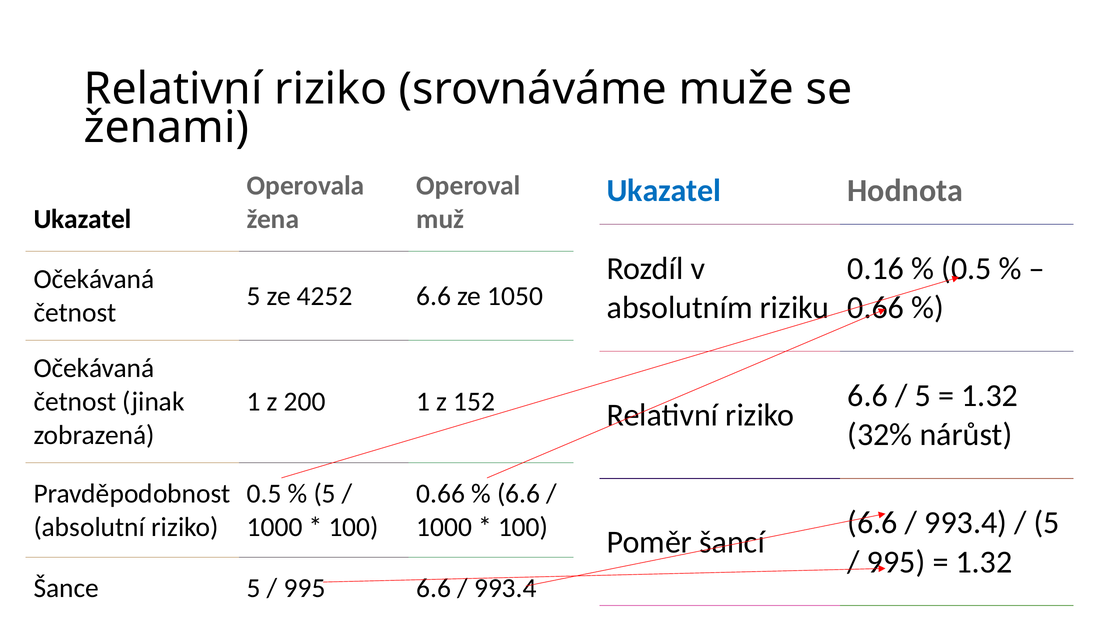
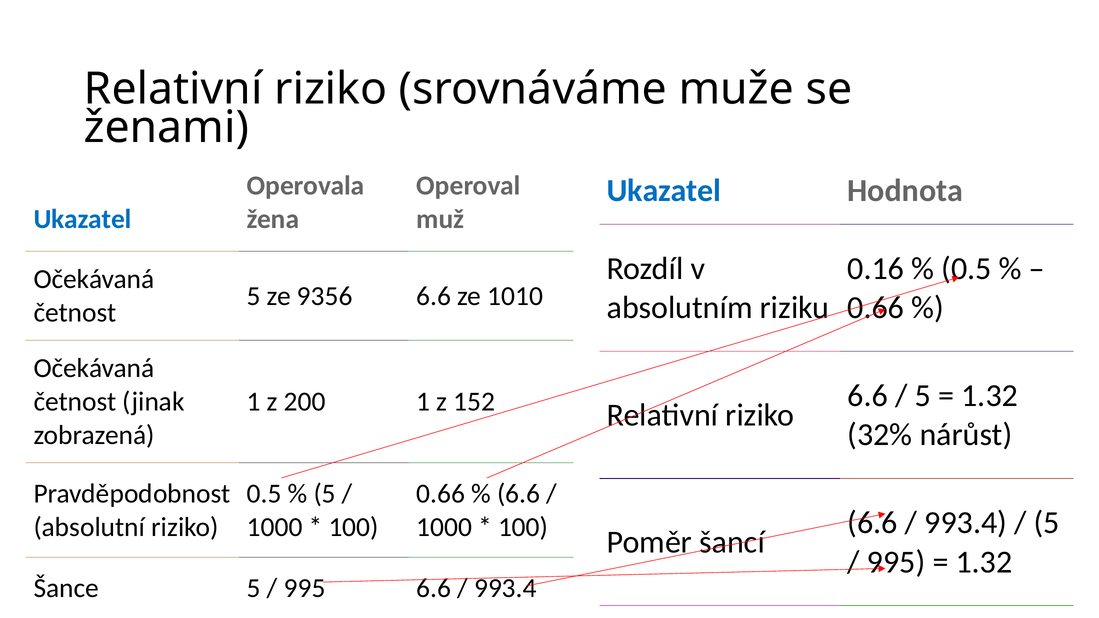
Ukazatel colour: black -> blue (83, 219)
4252: 4252 -> 9356 (325, 296)
1050: 1050 -> 1010 (515, 296)
